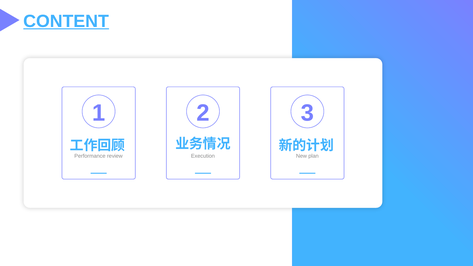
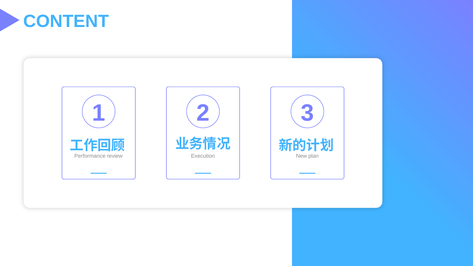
CONTENT underline: present -> none (66, 21)
